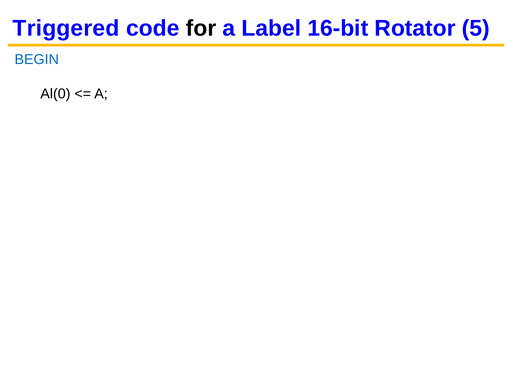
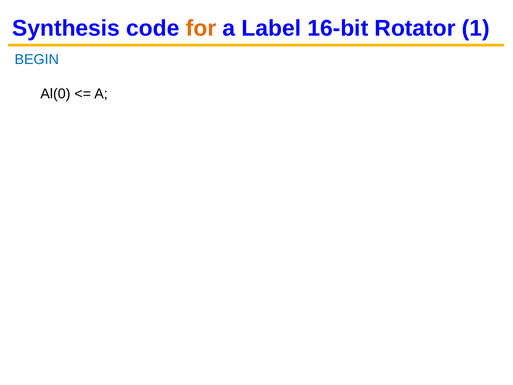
Triggered: Triggered -> Synthesis (66, 28)
for colour: black -> orange (201, 28)
5: 5 -> 1 (476, 28)
